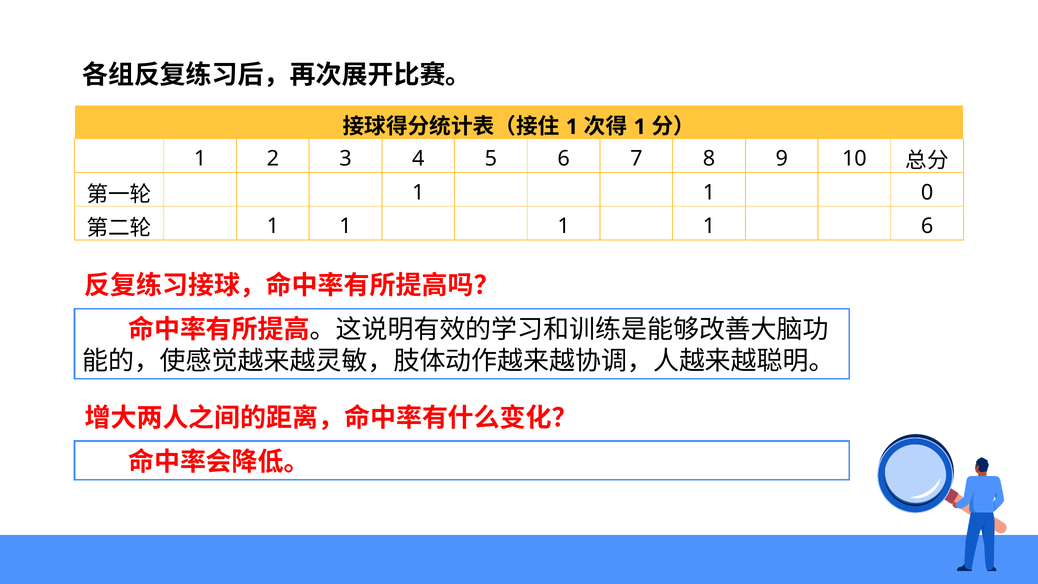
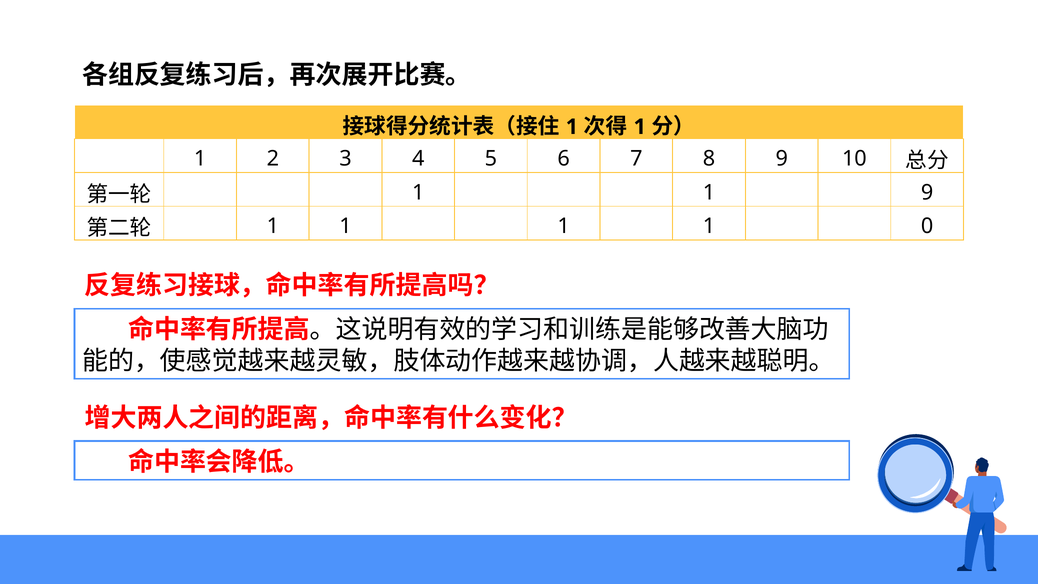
1 0: 0 -> 9 (927, 192)
1 6: 6 -> 0 (927, 226)
